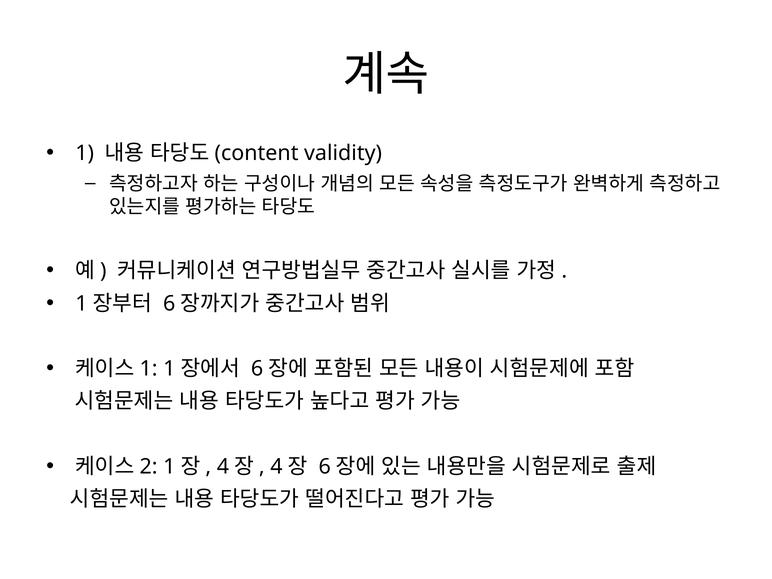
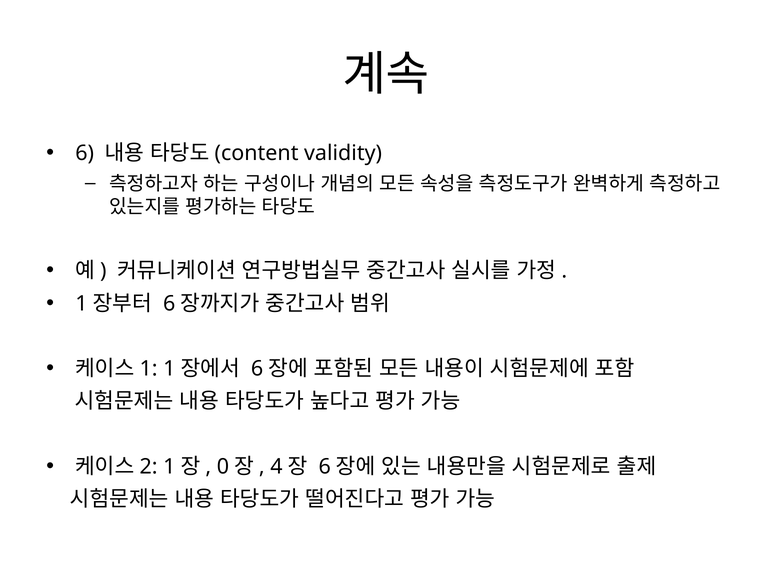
1: 1 -> 6 (85, 153)
4: 4 -> 0 (223, 467)
